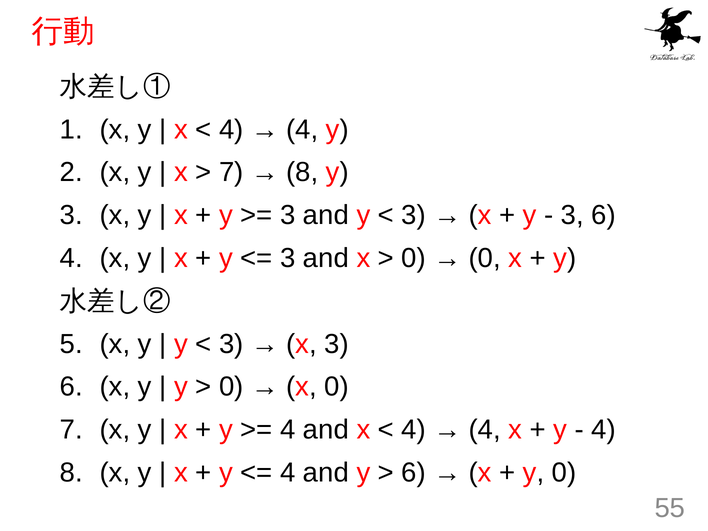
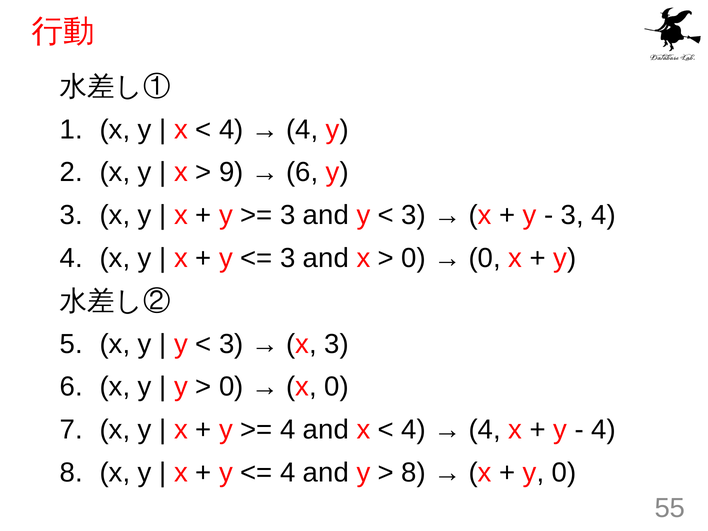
7: 7 -> 9 (231, 172)
8: 8 -> 6 (302, 172)
6: 6 -> 4 (604, 215)
6: 6 -> 8 (414, 473)
